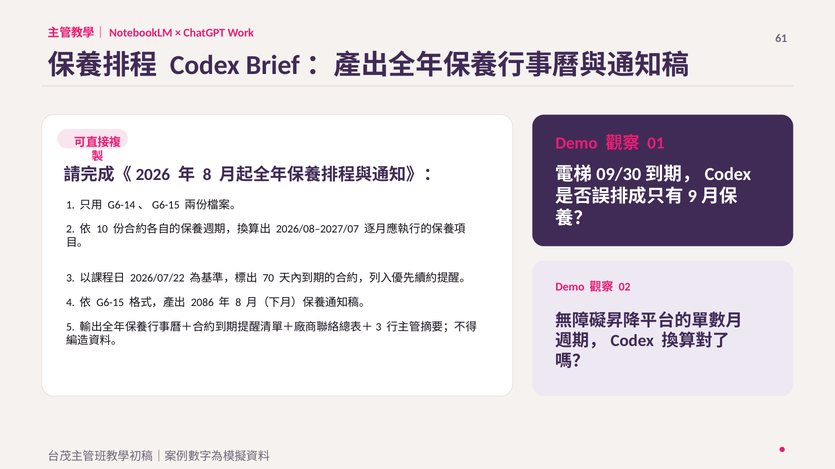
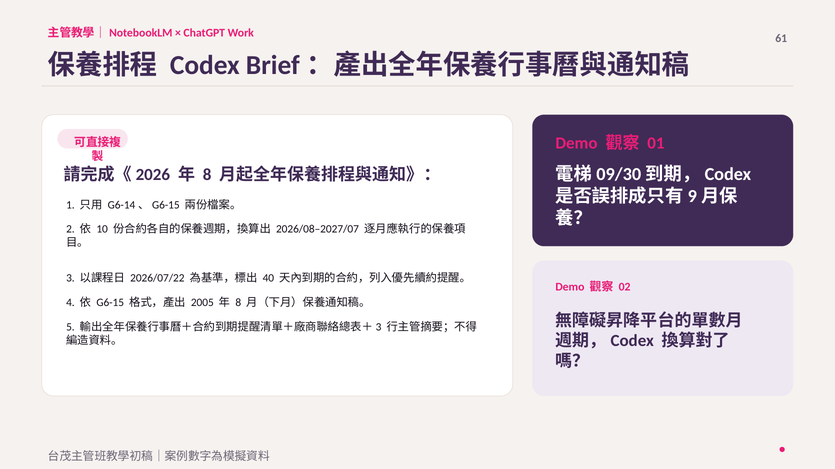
70: 70 -> 40 (268, 279)
2086: 2086 -> 2005 (202, 303)
